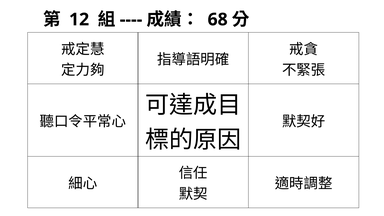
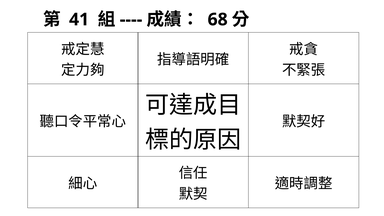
12: 12 -> 41 (79, 20)
